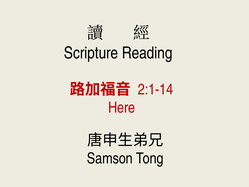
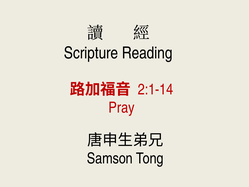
Here: Here -> Pray (121, 108)
